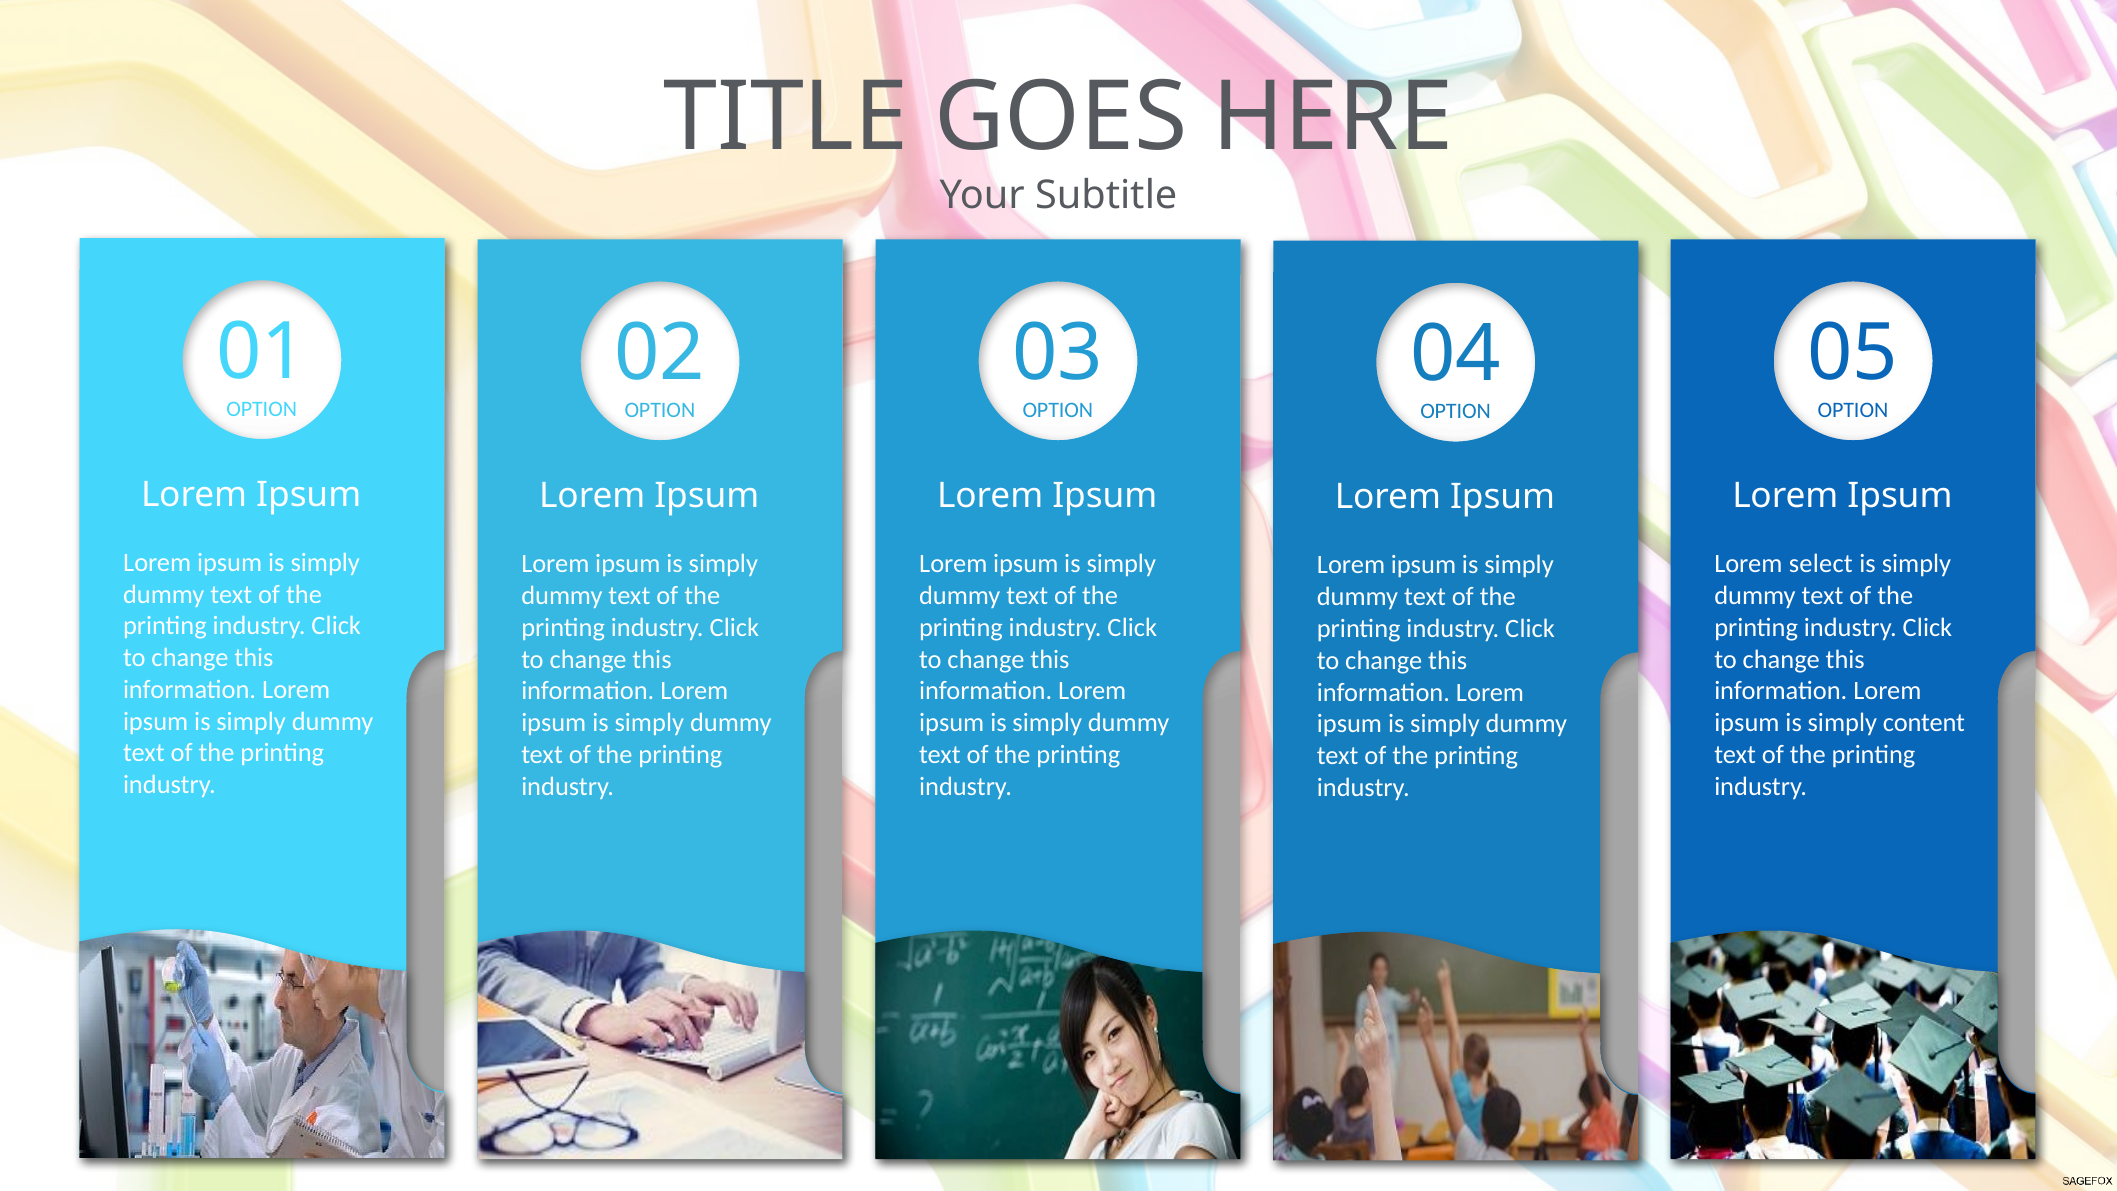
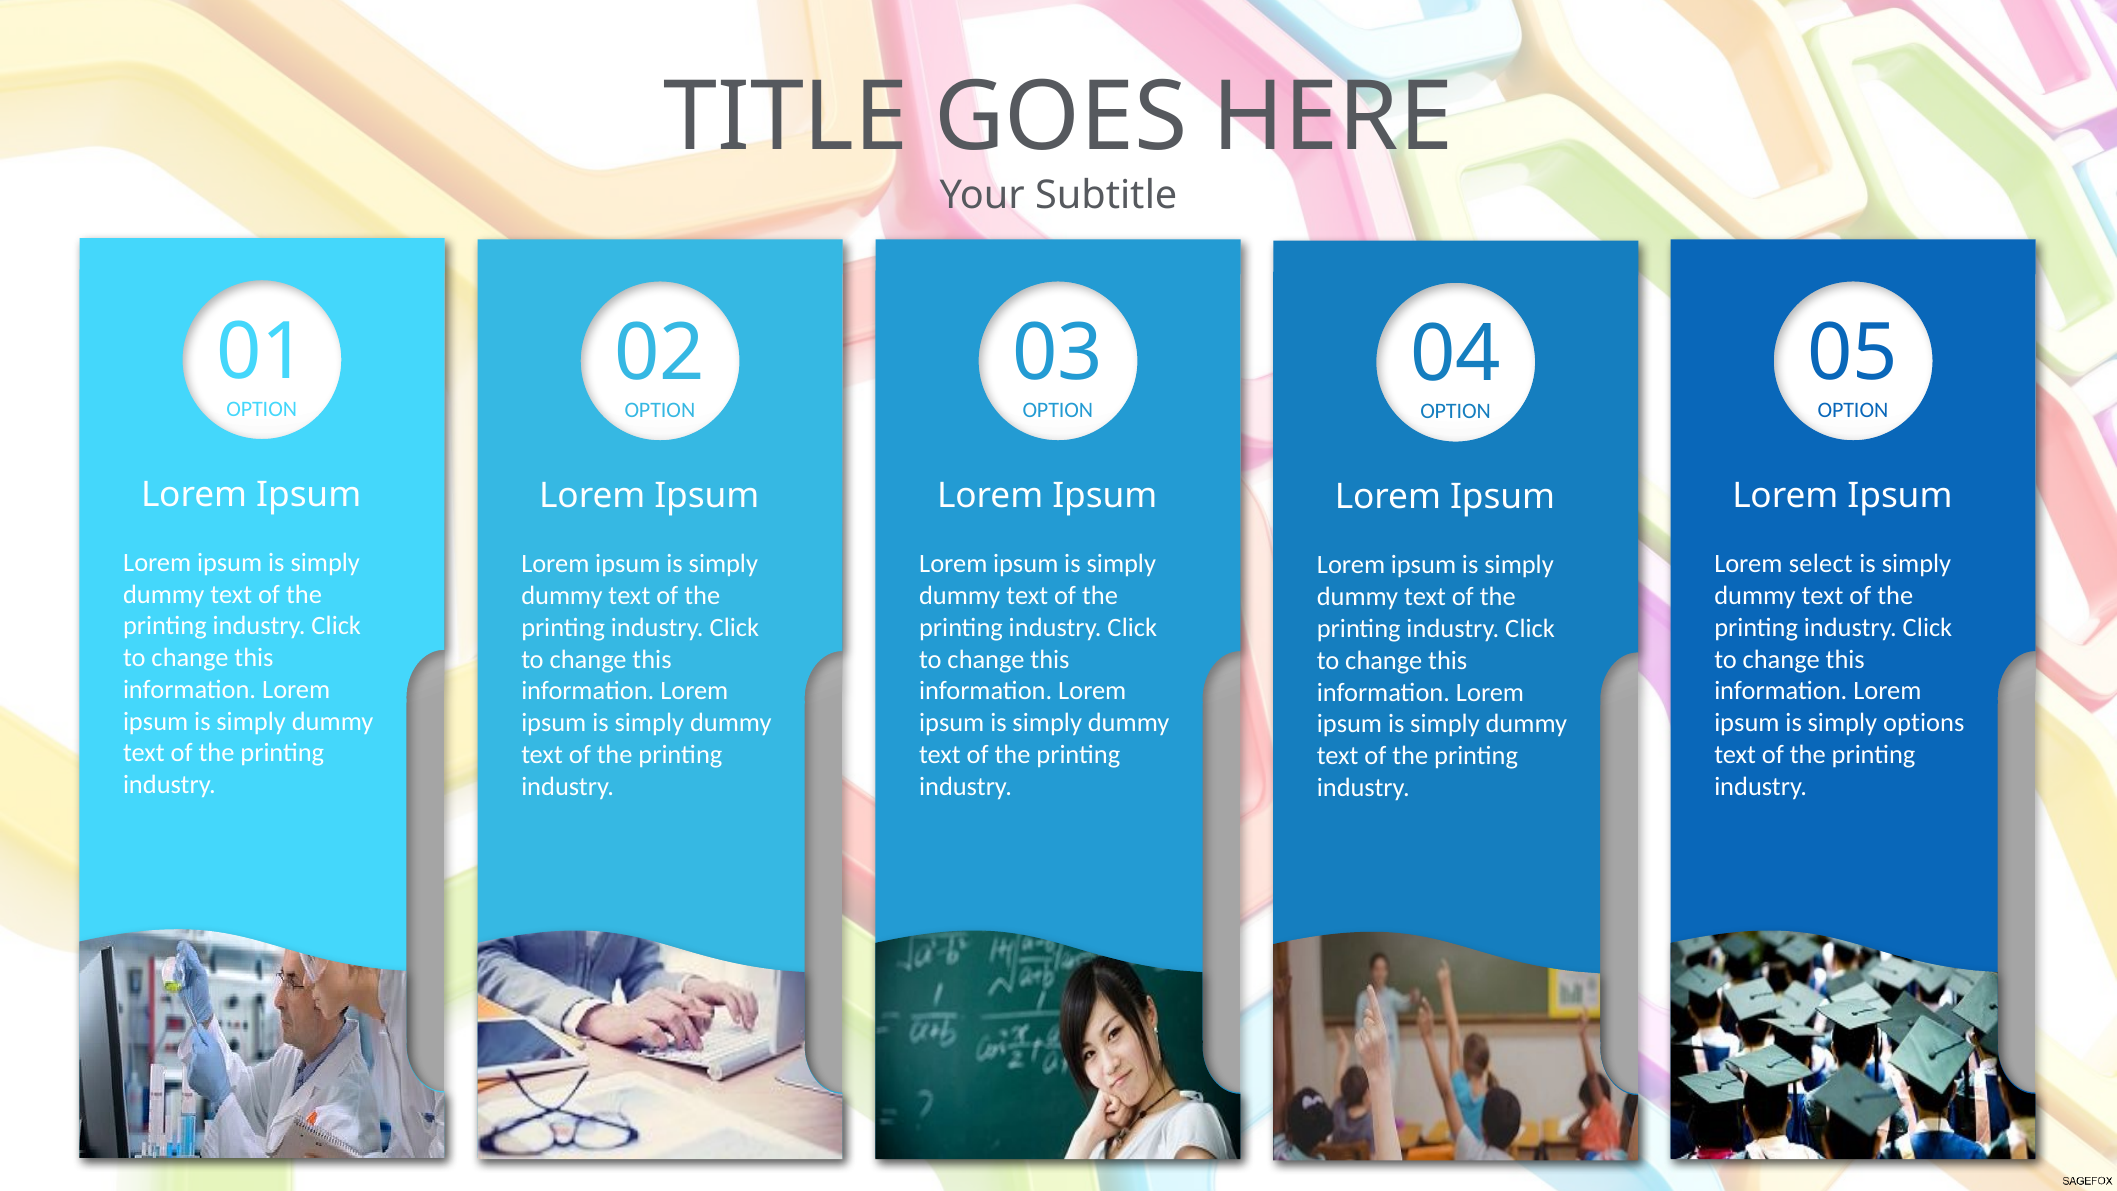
content: content -> options (1924, 723)
